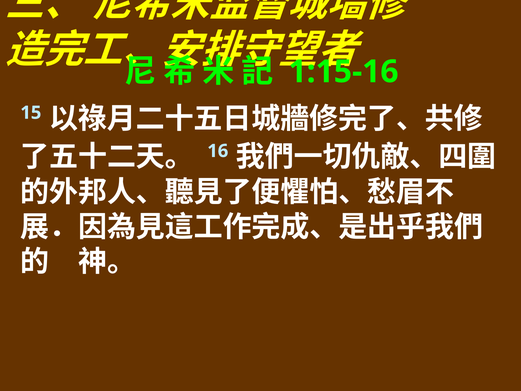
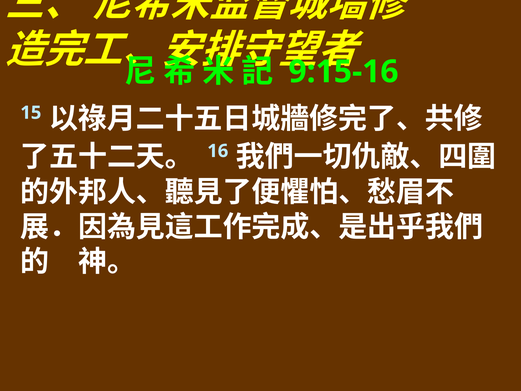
1:15-16: 1:15-16 -> 9:15-16 (343, 72)
